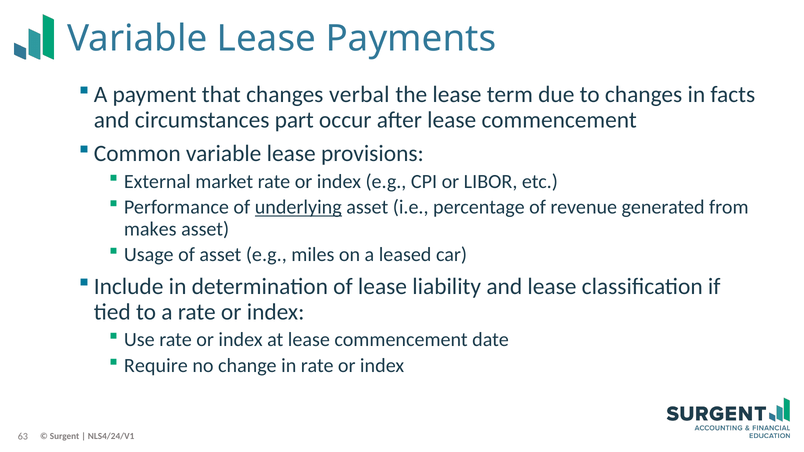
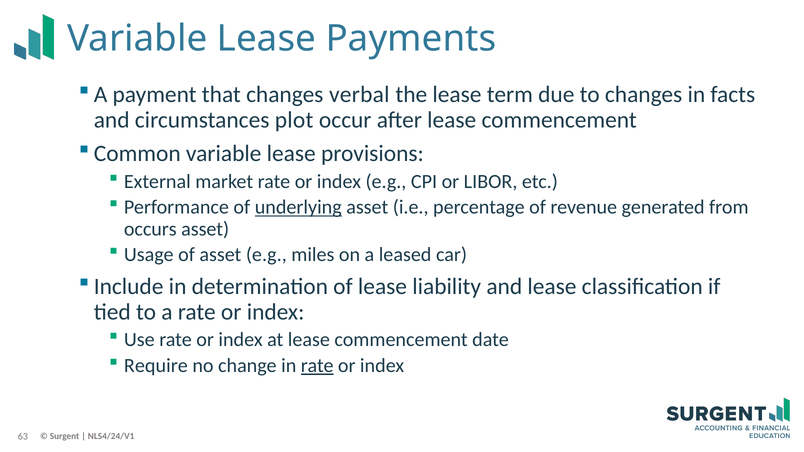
part: part -> plot (294, 120)
makes: makes -> occurs (150, 229)
rate underline: none -> present (317, 366)
